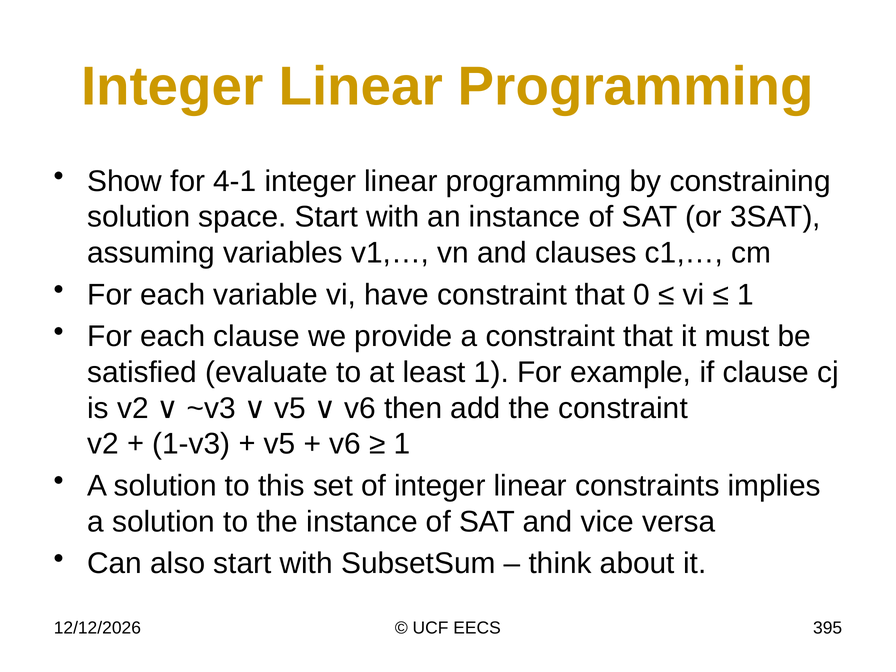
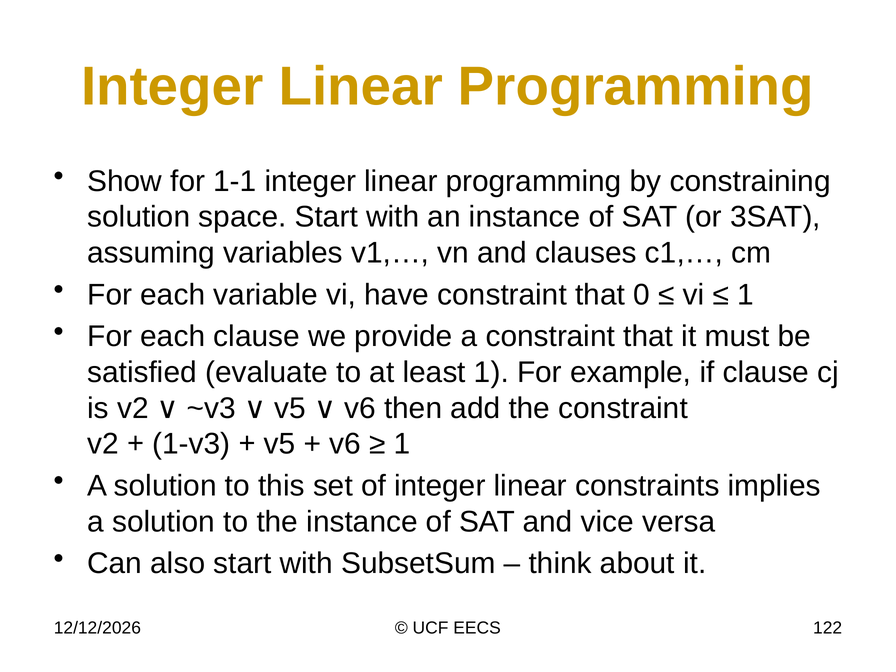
4-1: 4-1 -> 1-1 (235, 181)
395: 395 -> 122 (828, 628)
